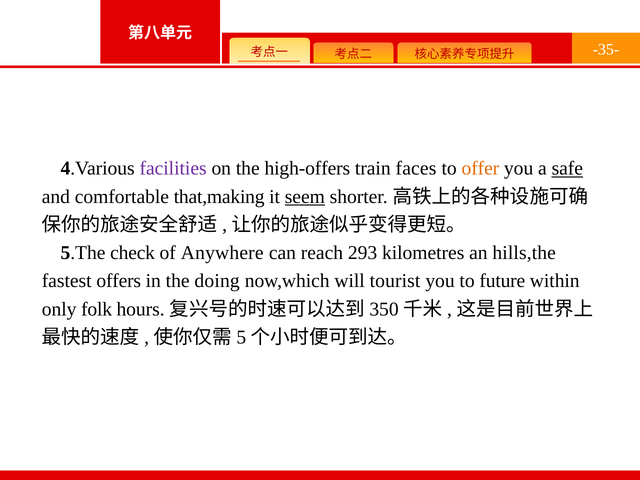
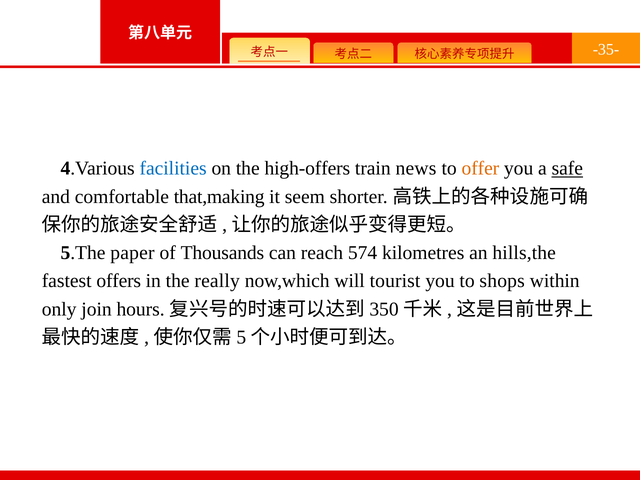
facilities colour: purple -> blue (173, 168)
faces: faces -> news (416, 168)
seem underline: present -> none (305, 197)
check: check -> paper (132, 253)
Anywhere: Anywhere -> Thousands (222, 253)
293: 293 -> 574 (363, 253)
doing: doing -> really (217, 281)
future: future -> shops (502, 281)
folk: folk -> join (97, 309)
